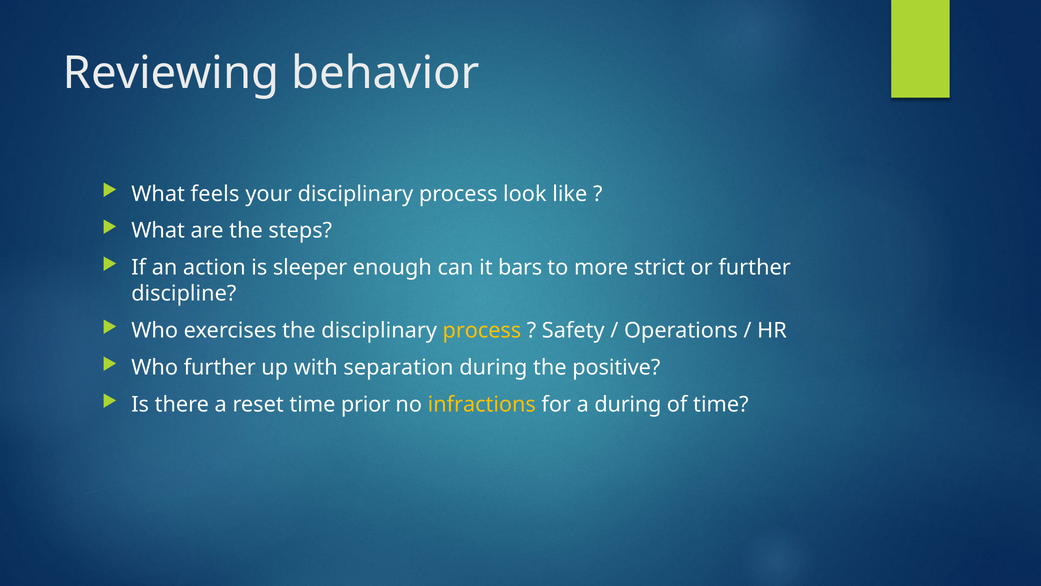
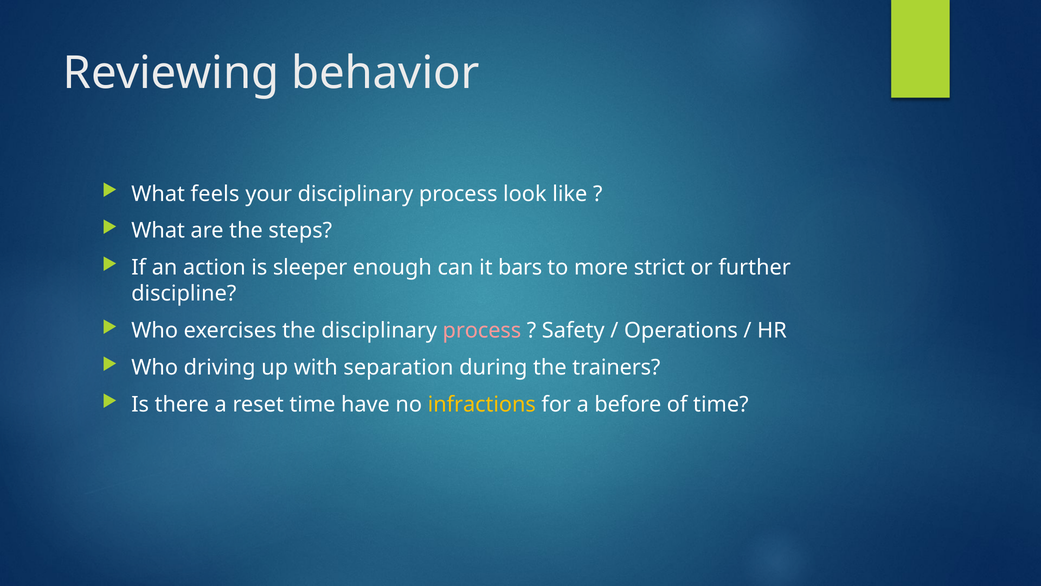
process colour: yellow -> pink (482, 330)
Who further: further -> driving (220, 367)
positive: positive -> trainers (616, 367)
prior: prior -> have (365, 404)
a during: during -> before (628, 404)
